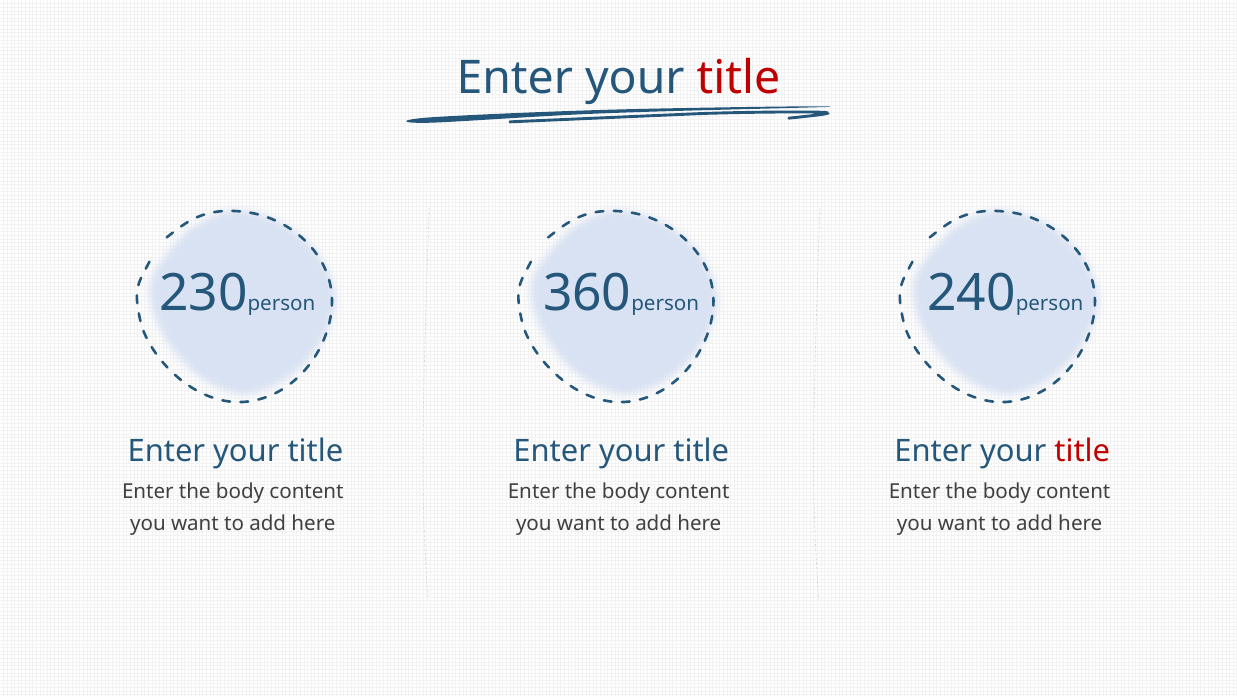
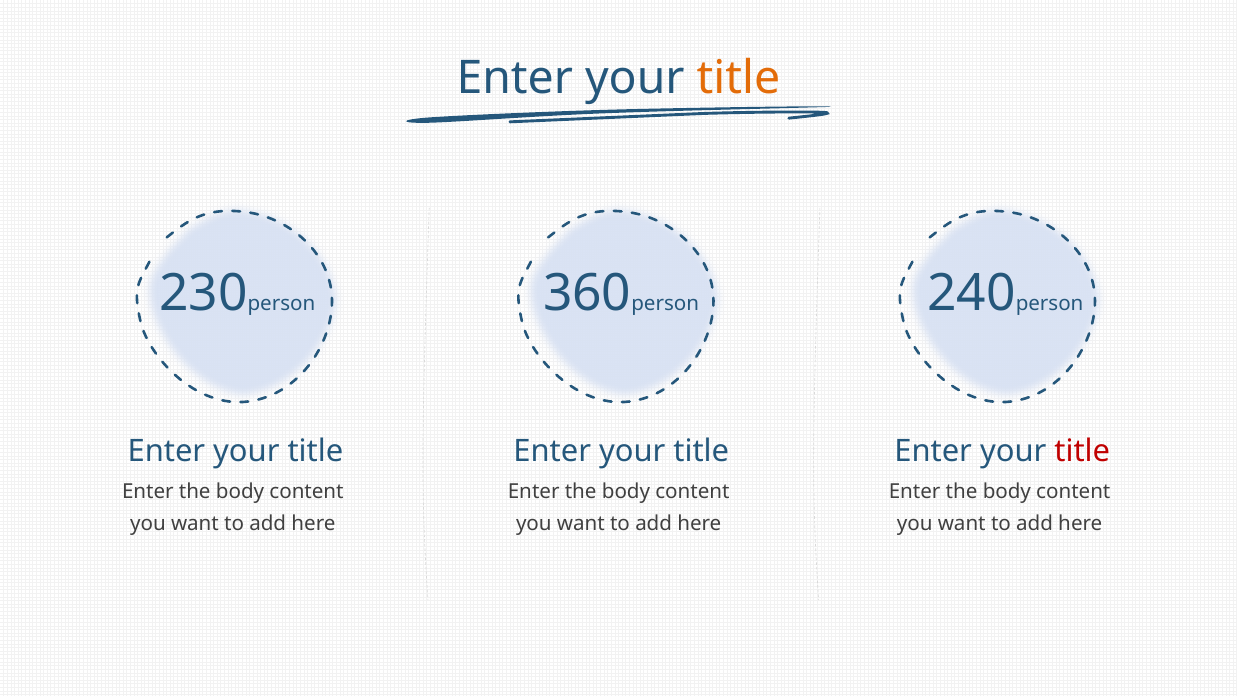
title colour: red -> orange (738, 78)
